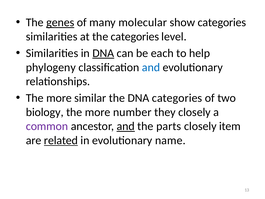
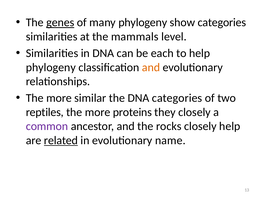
many molecular: molecular -> phylogeny (143, 22)
the categories: categories -> mammals (135, 37)
DNA underline: present -> none (103, 53)
and colour: blue -> orange (151, 67)
biology: biology -> reptiles (45, 112)
number: number -> proteins (132, 112)
and underline: present -> none (126, 126)
parts: parts -> rocks (169, 126)
closely item: item -> help (230, 126)
